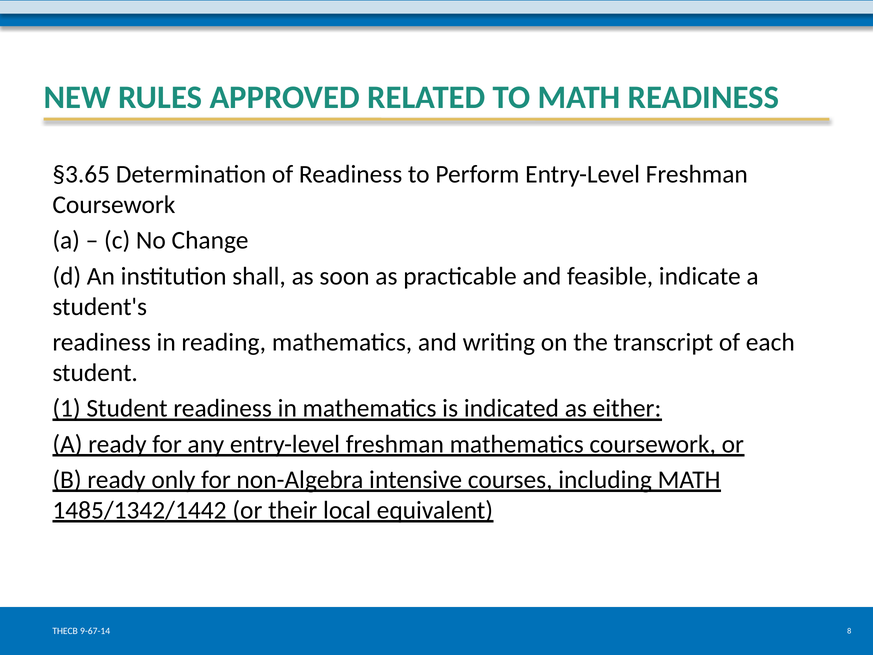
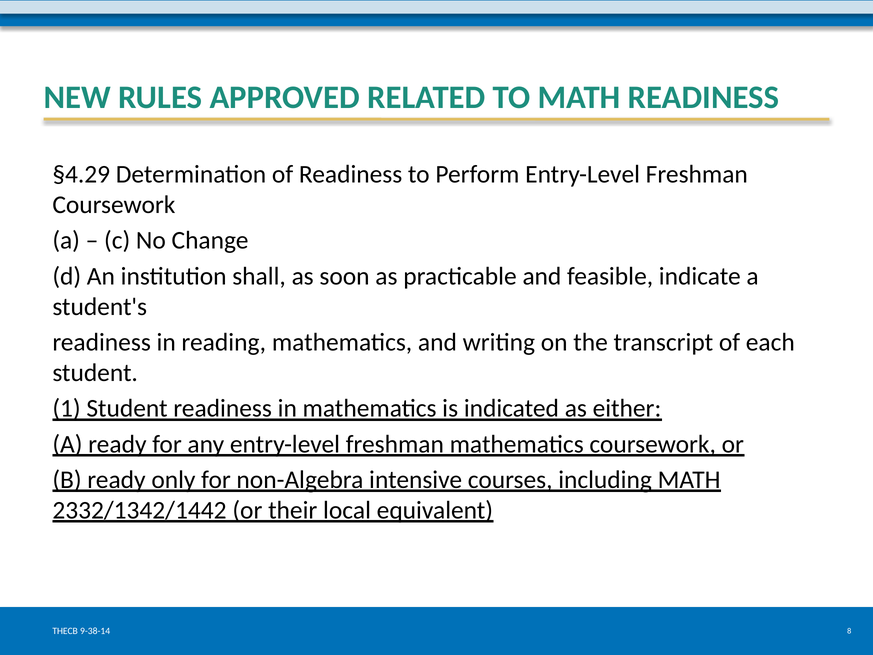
§3.65: §3.65 -> §4.29 (81, 174)
1485/1342/1442: 1485/1342/1442 -> 2332/1342/1442 (139, 510)
9-67-14: 9-67-14 -> 9-38-14 (95, 631)
